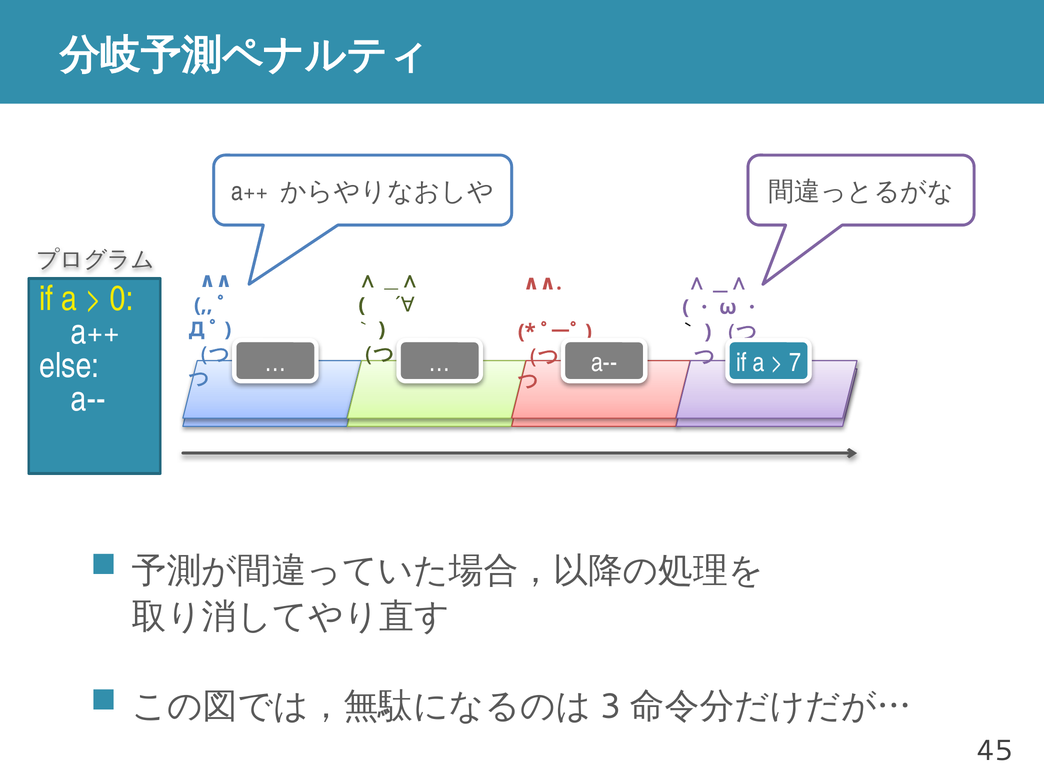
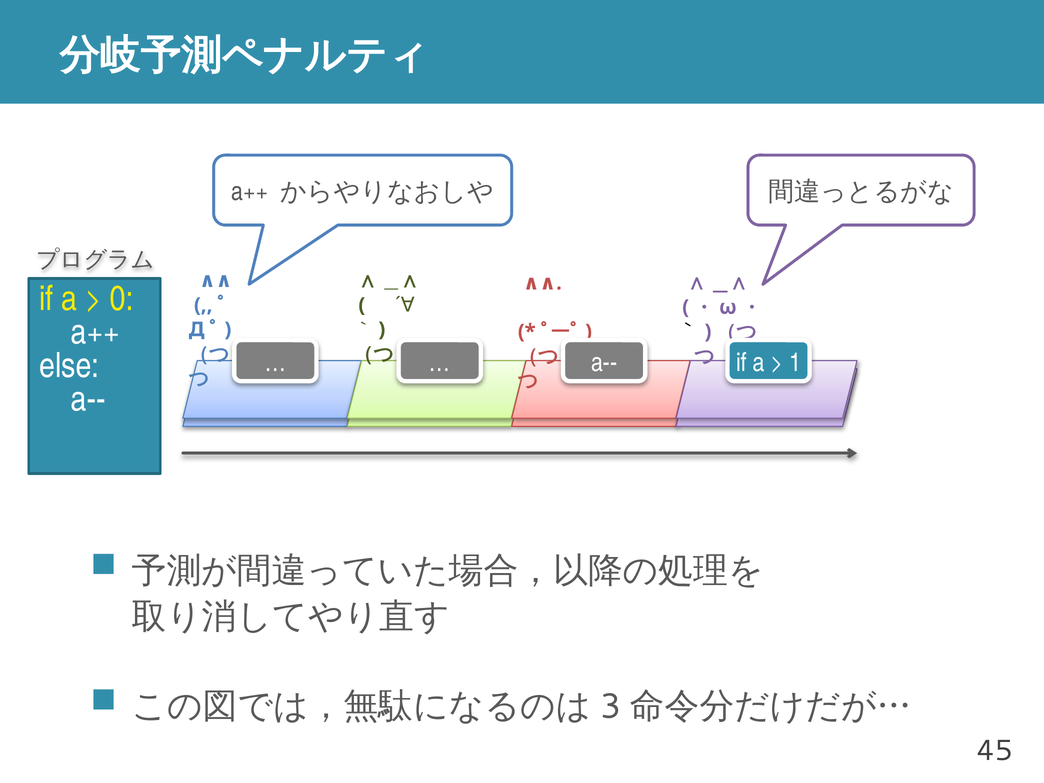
7: 7 -> 1 (795, 362)
